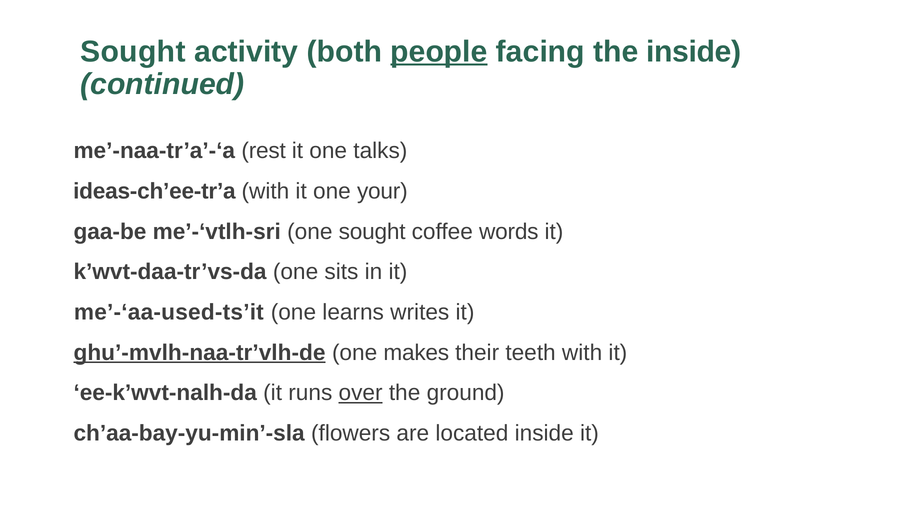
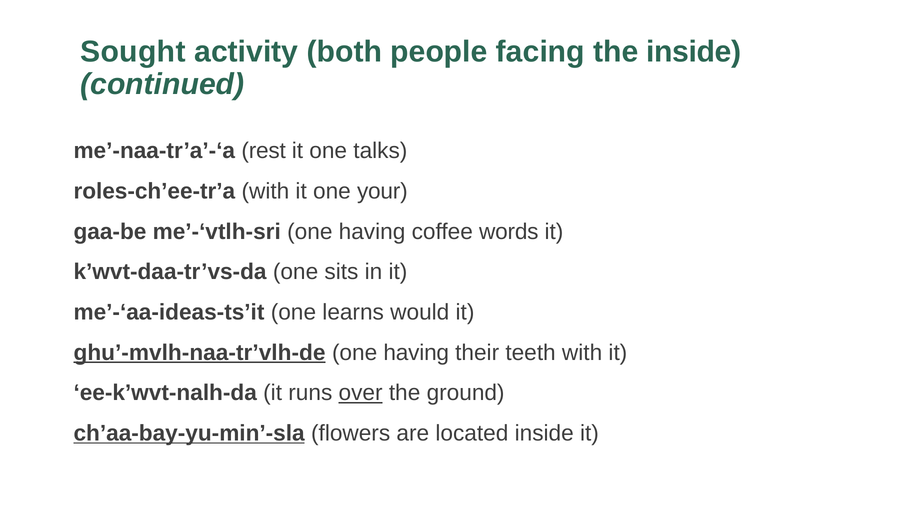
people underline: present -> none (439, 52)
ideas-ch’ee-tr’a: ideas-ch’ee-tr’a -> roles-ch’ee-tr’a (154, 191)
me’-‘vtlh-sri one sought: sought -> having (372, 232)
me’-‘aa-used-ts’it: me’-‘aa-used-ts’it -> me’-‘aa-ideas-ts’it (169, 312)
writes: writes -> would (420, 312)
makes: makes -> having (416, 353)
ch’aa-bay-yu-min’-sla underline: none -> present (189, 433)
